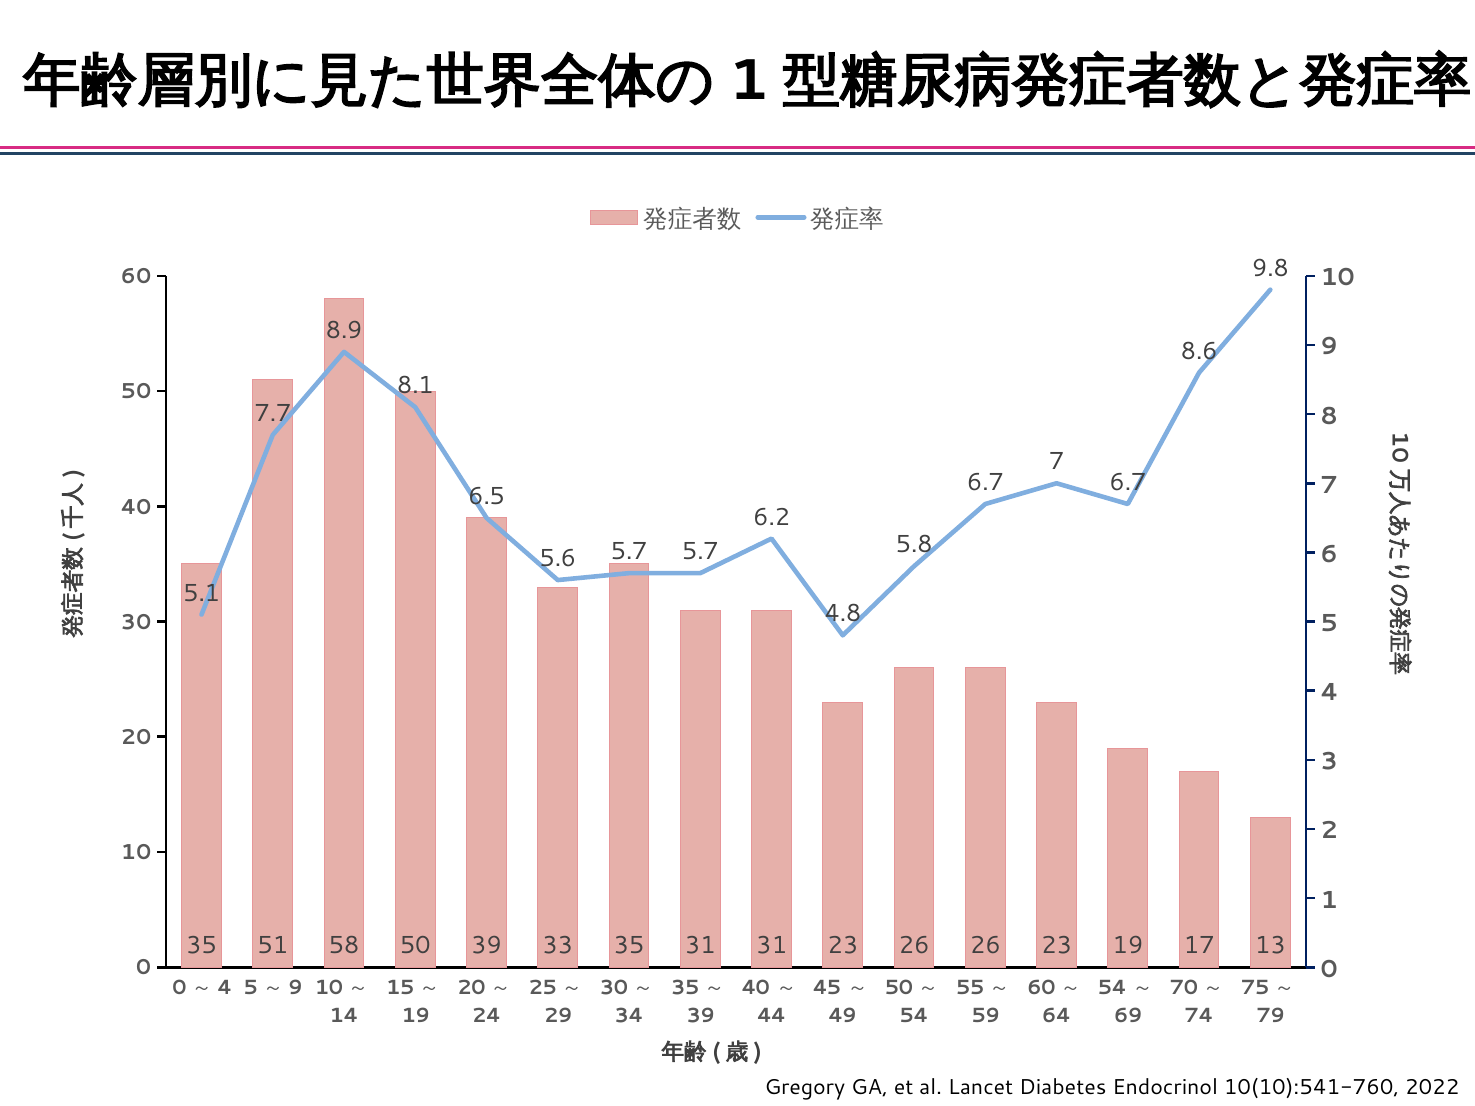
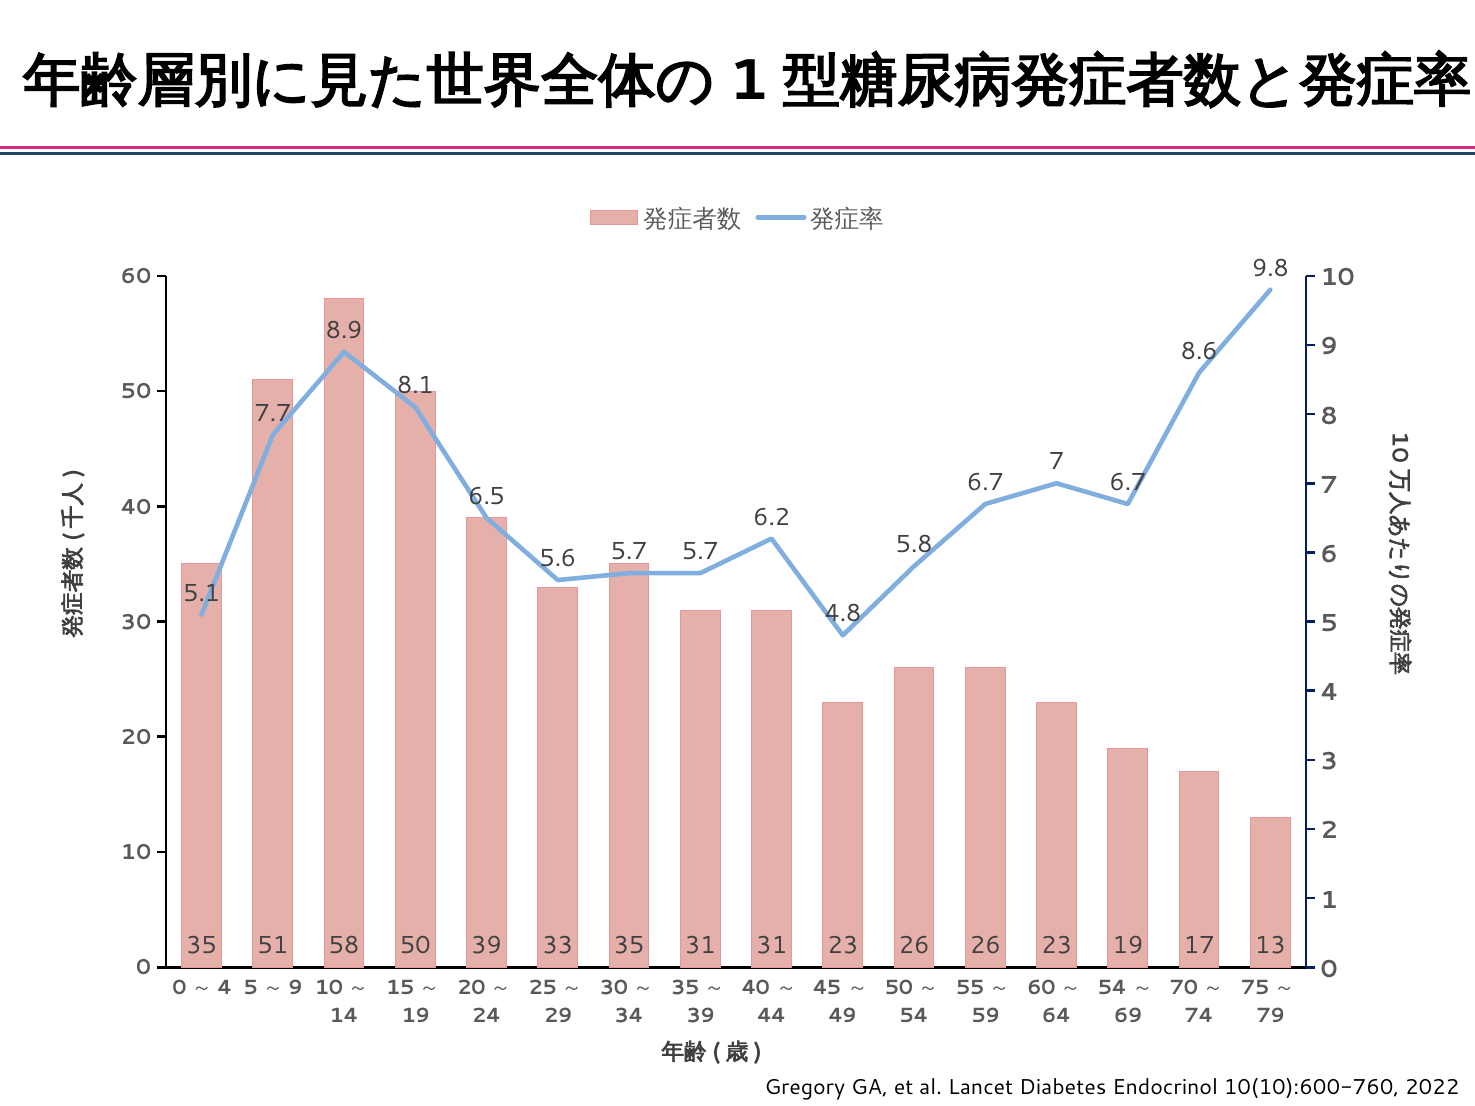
10(10):541-760: 10(10):541-760 -> 10(10):600-760 (1312, 1088)
